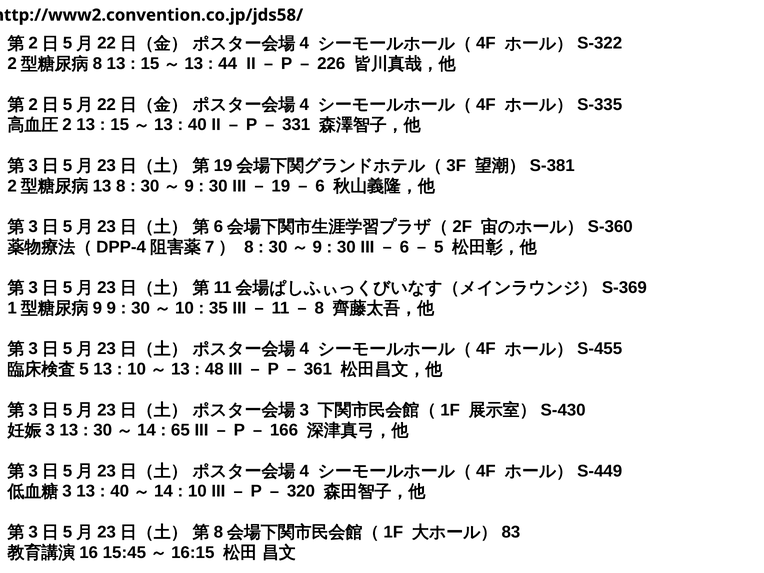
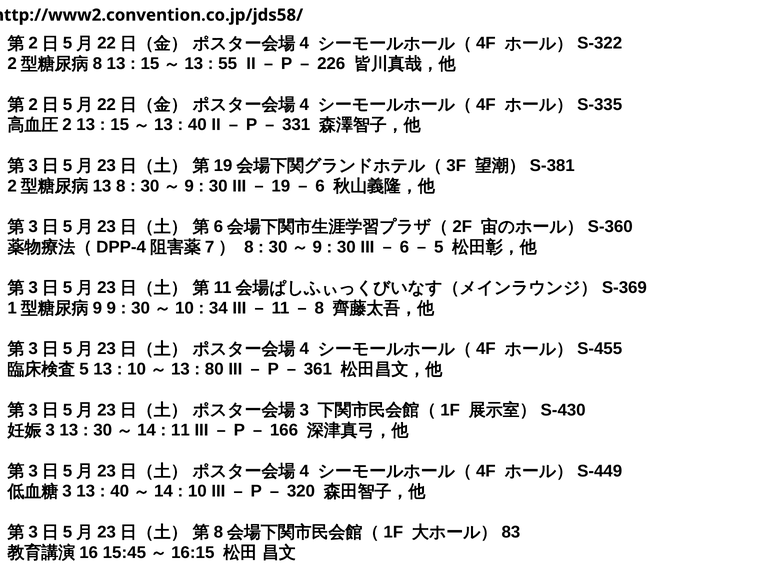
44: 44 -> 55 (228, 64)
35: 35 -> 34 (218, 308)
48: 48 -> 80 (214, 369)
65: 65 -> 11 (180, 430)
